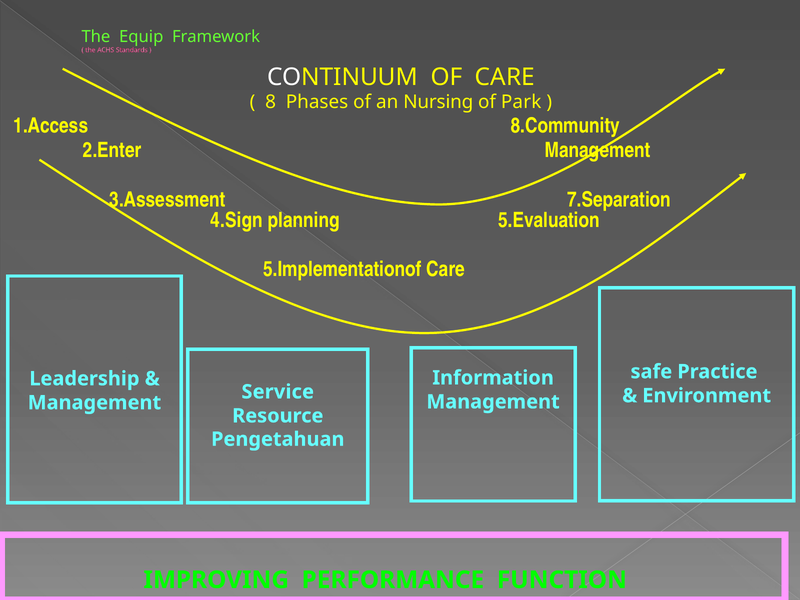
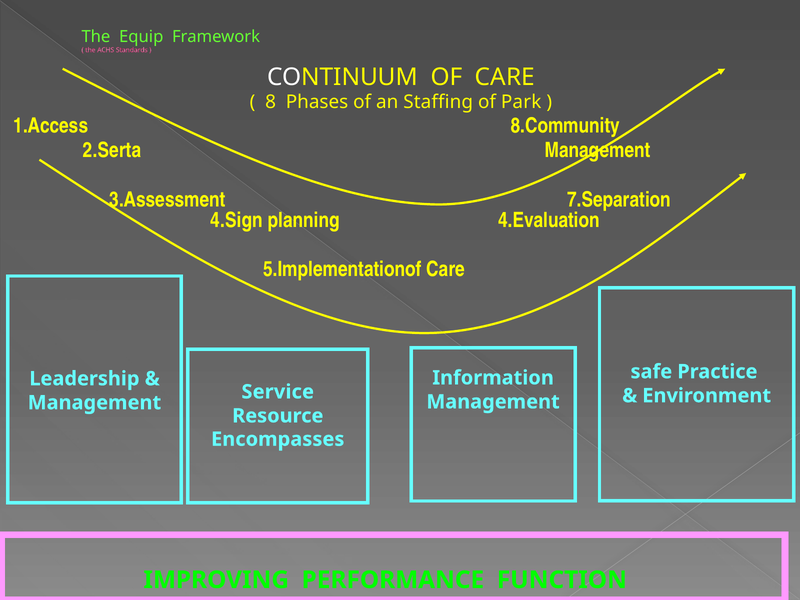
Nursing: Nursing -> Staffing (438, 102)
2.Enter: 2.Enter -> 2.Serta (112, 150)
5.Evaluation: 5.Evaluation -> 4.Evaluation (549, 220)
Pengetahuan: Pengetahuan -> Encompasses (278, 439)
